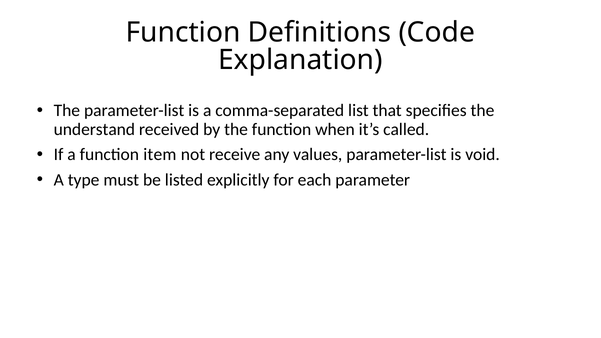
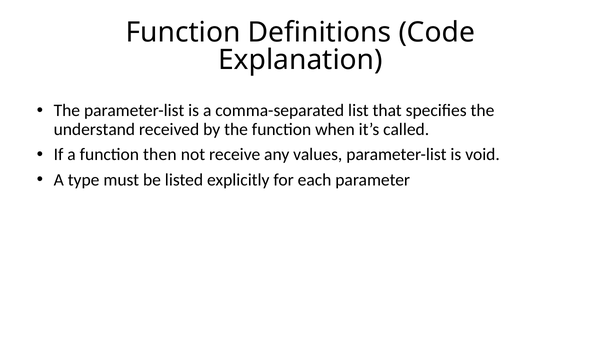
item: item -> then (160, 155)
